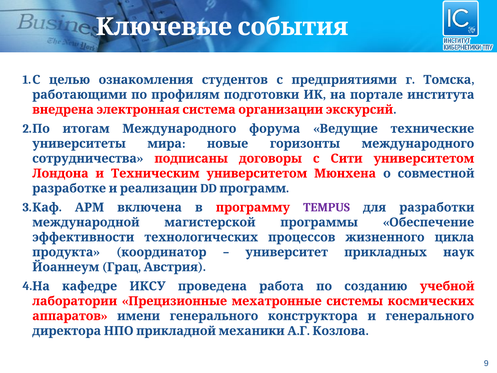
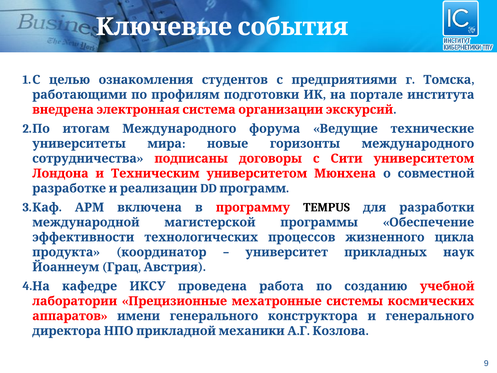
TEMPUS colour: purple -> black (327, 207)
